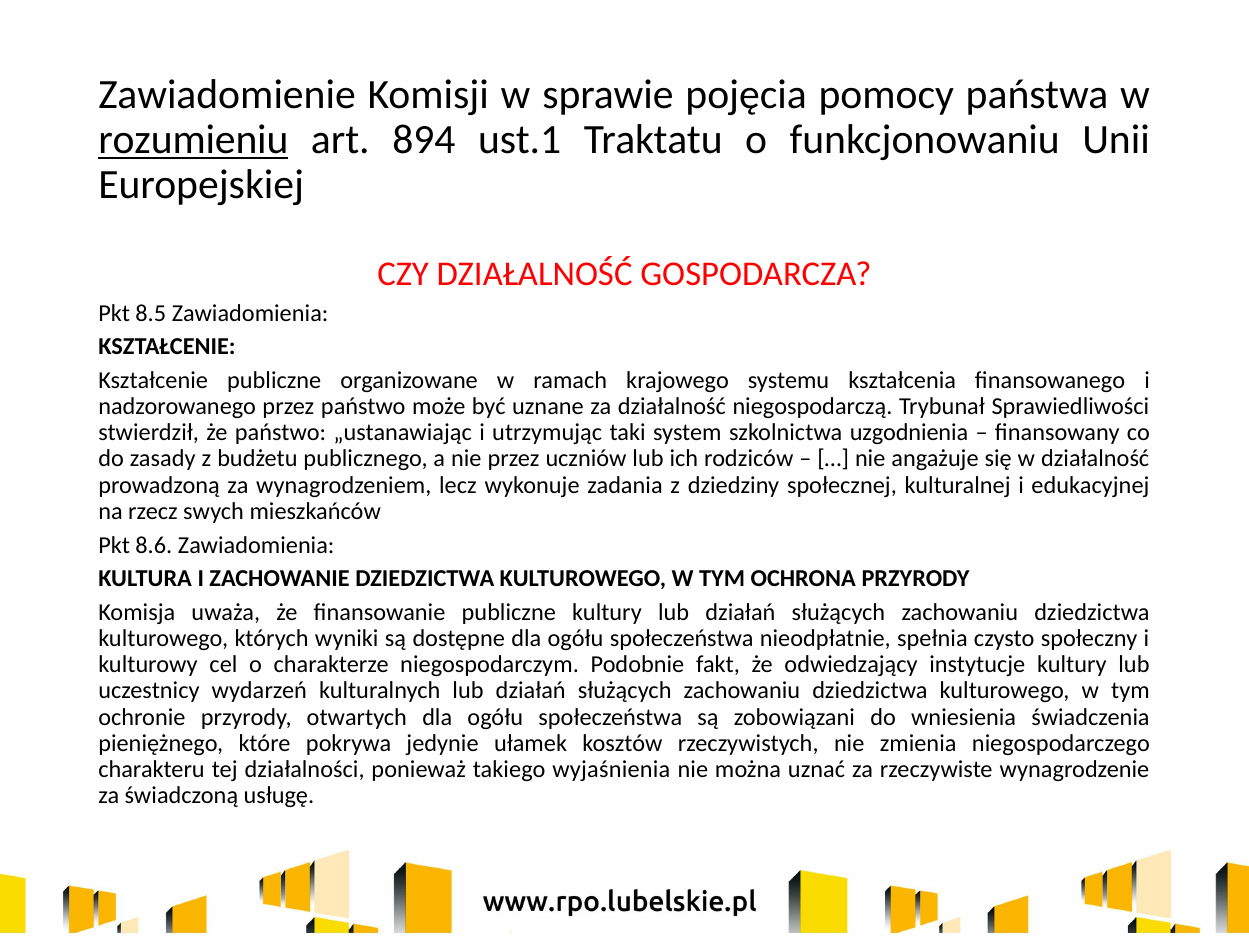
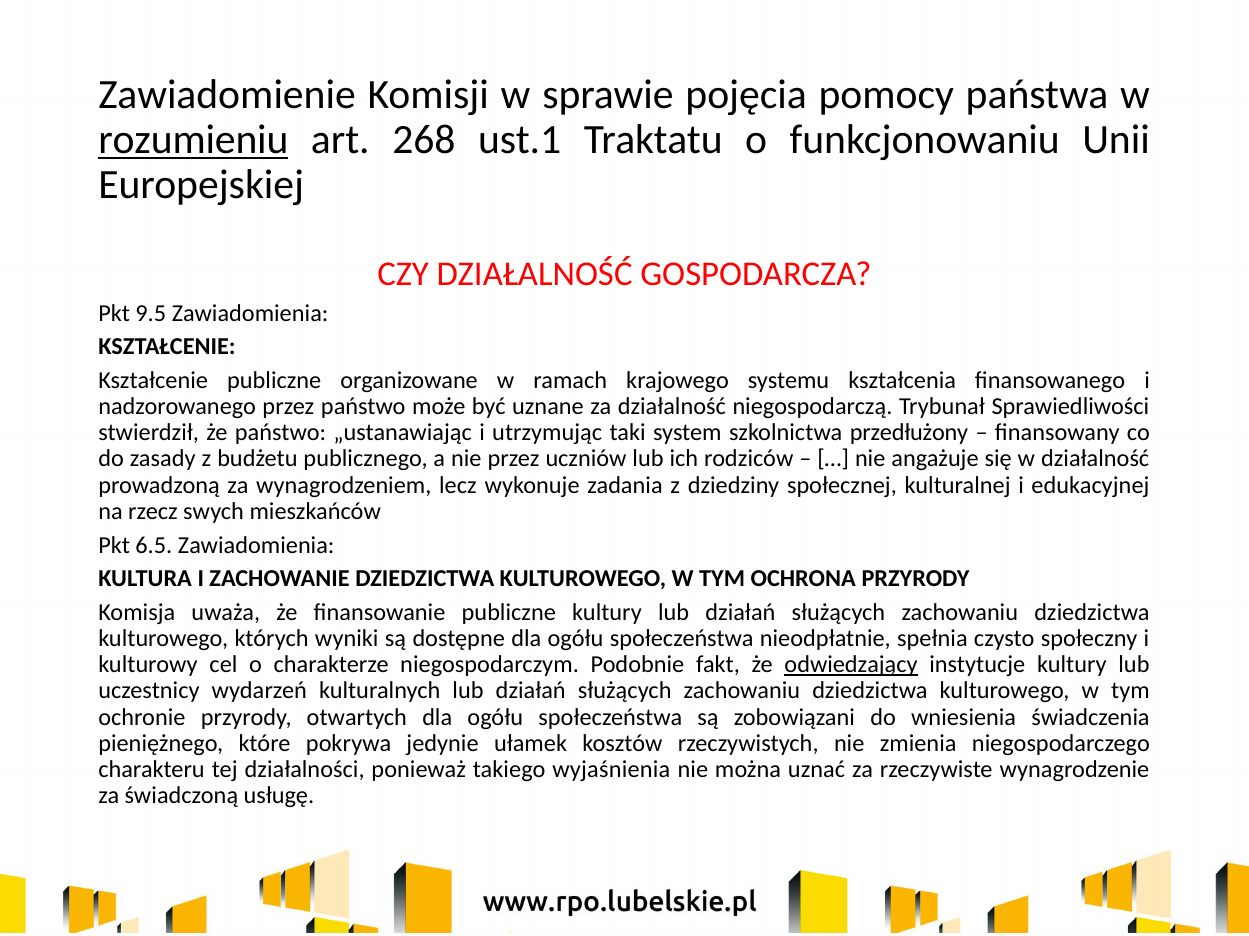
894: 894 -> 268 (424, 140)
8.5: 8.5 -> 9.5 (151, 313)
uzgodnienia: uzgodnienia -> przedłużony (909, 433)
8.6: 8.6 -> 6.5 (154, 545)
odwiedzający underline: none -> present (851, 665)
